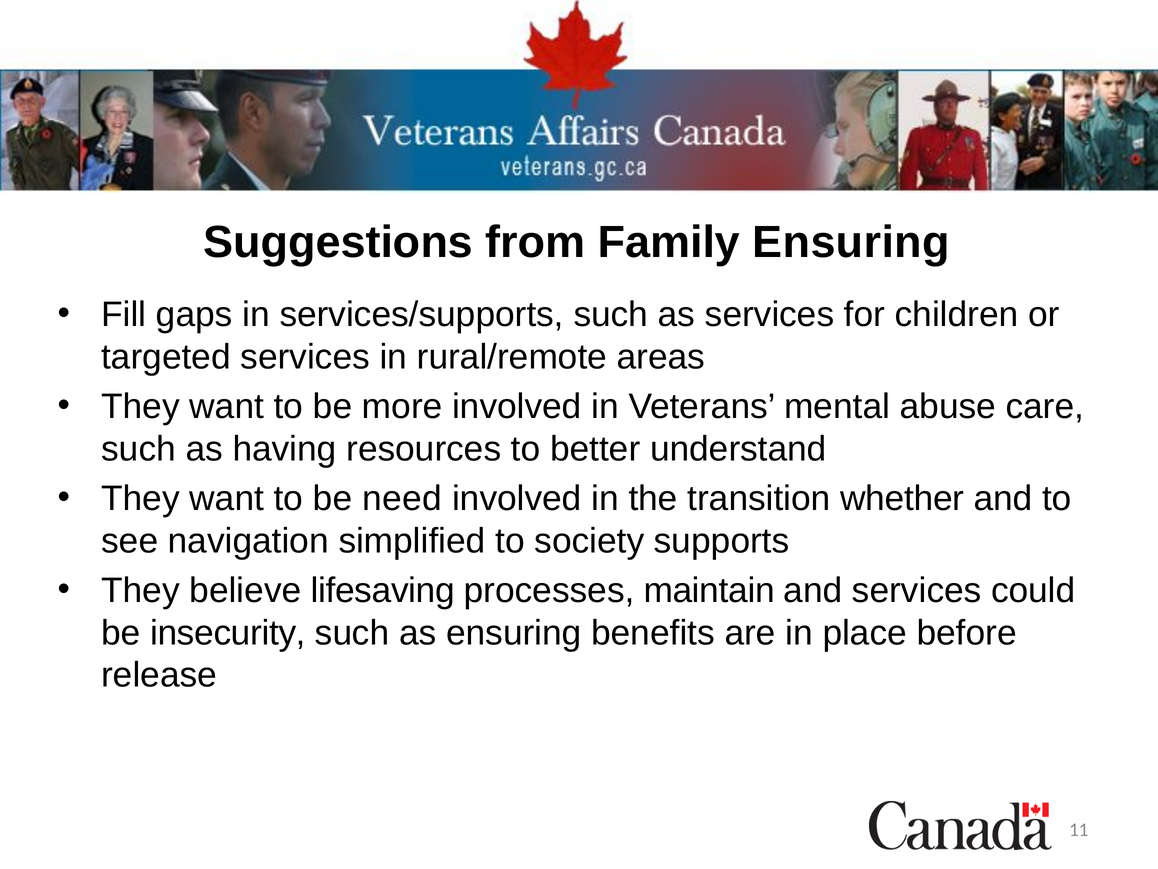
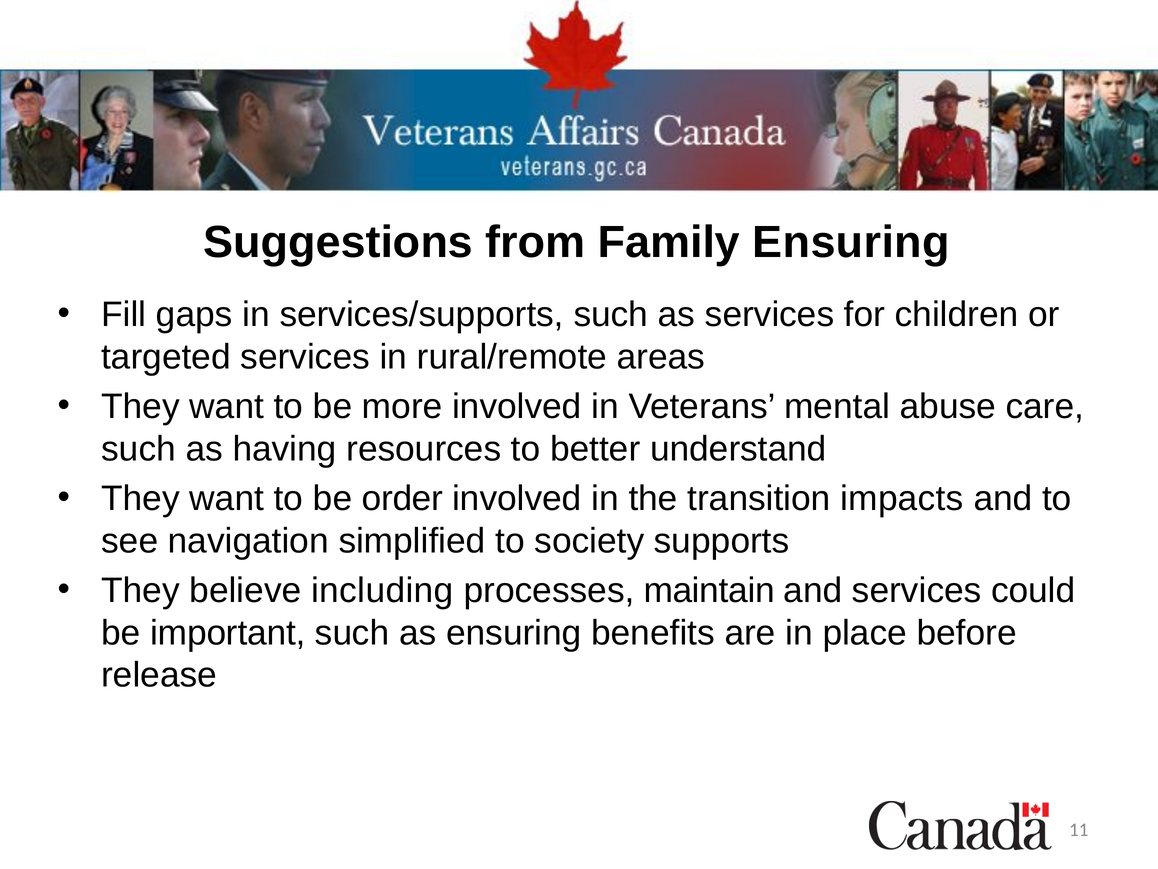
need: need -> order (402, 498)
whether: whether -> impacts (902, 498)
lifesaving: lifesaving -> including (382, 590)
insecurity: insecurity -> important (228, 632)
